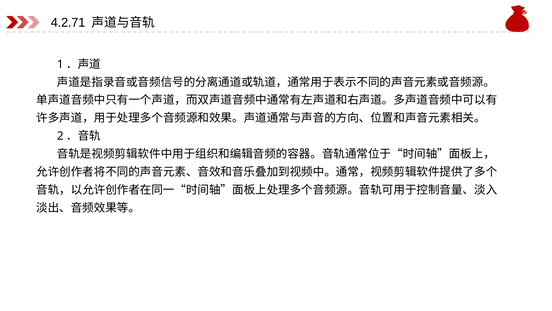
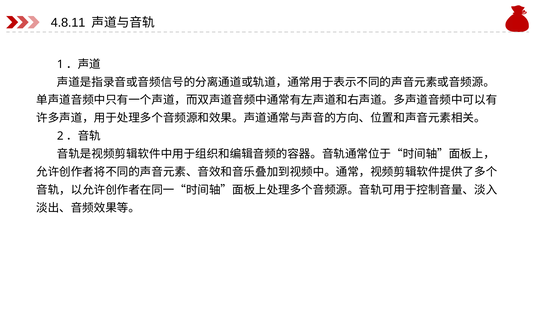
4.2.71: 4.2.71 -> 4.8.11 (68, 23)
